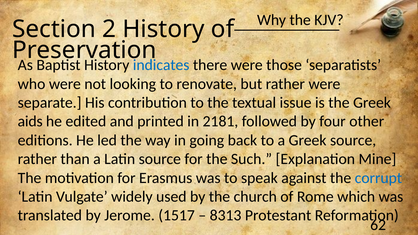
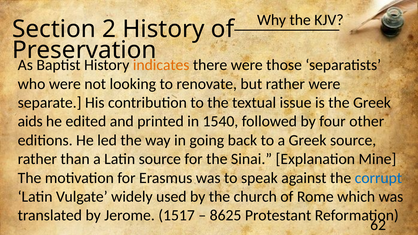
indicates colour: blue -> orange (161, 65)
2181: 2181 -> 1540 (220, 122)
Such: Such -> Sinai (252, 159)
8313: 8313 -> 8625 (226, 216)
